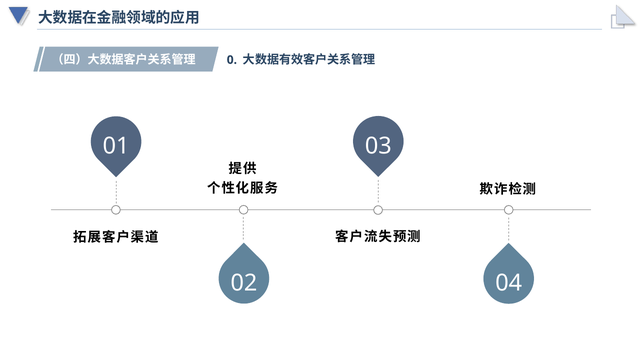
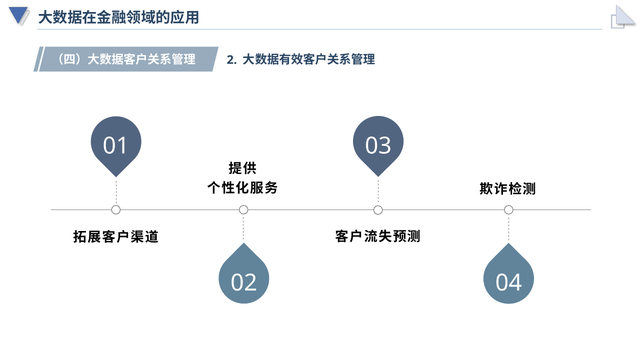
0: 0 -> 2 (232, 60)
